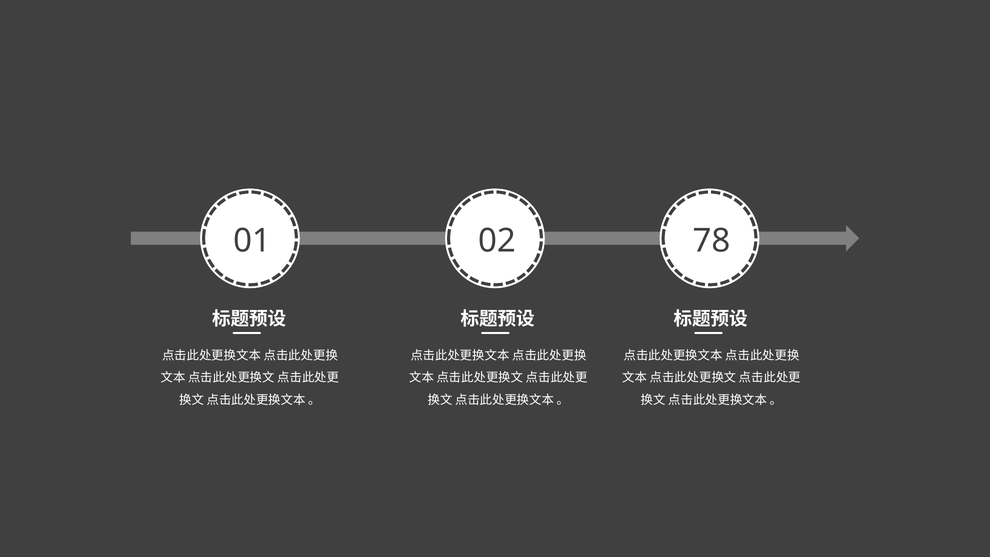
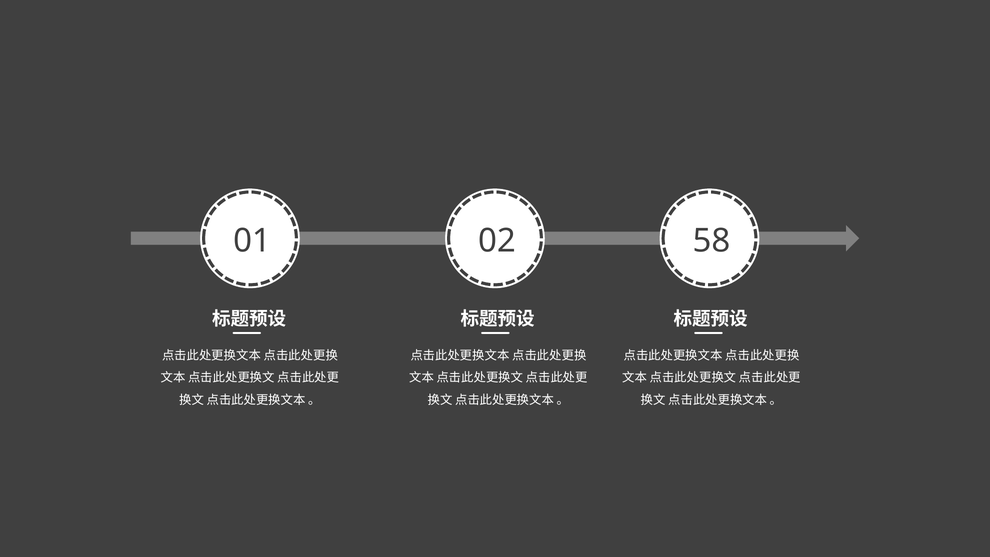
78: 78 -> 58 (711, 241)
